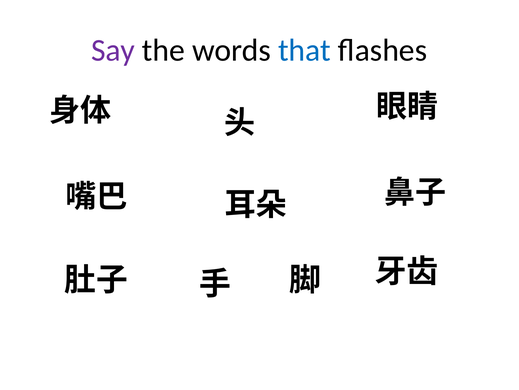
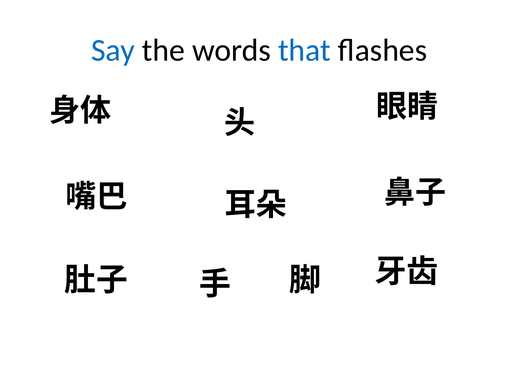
Say colour: purple -> blue (113, 50)
